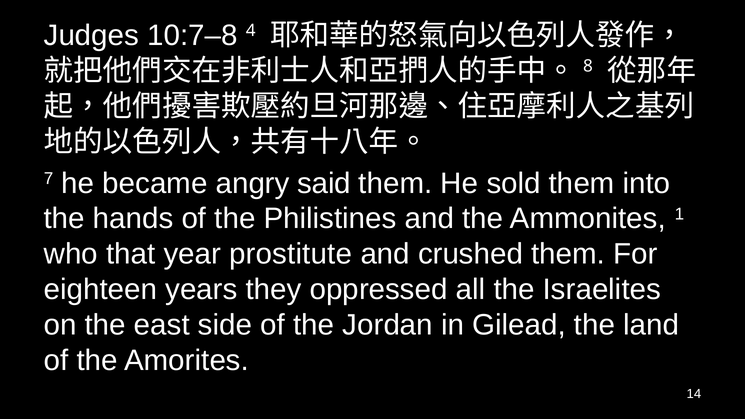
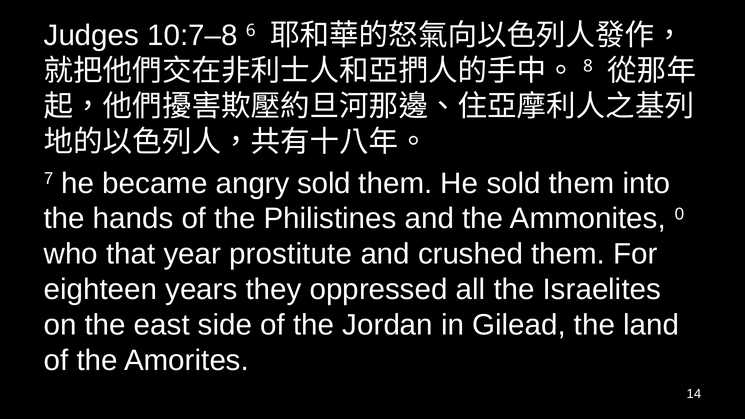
4: 4 -> 6 (251, 31)
angry said: said -> sold (324, 183)
1: 1 -> 0 (679, 214)
